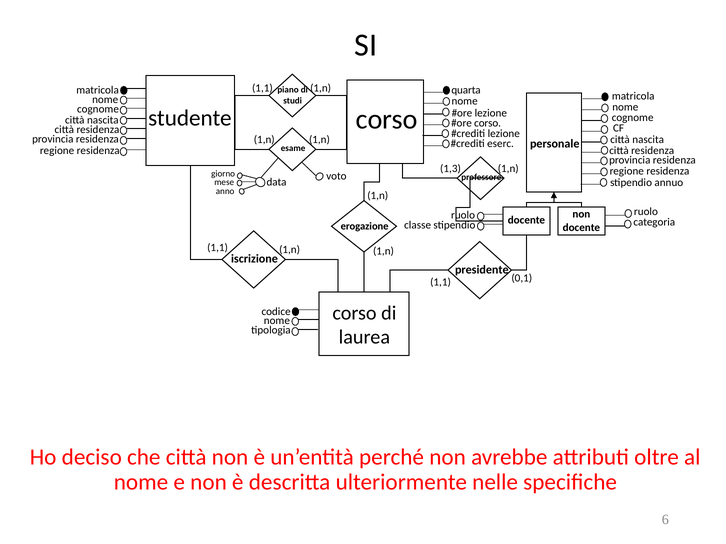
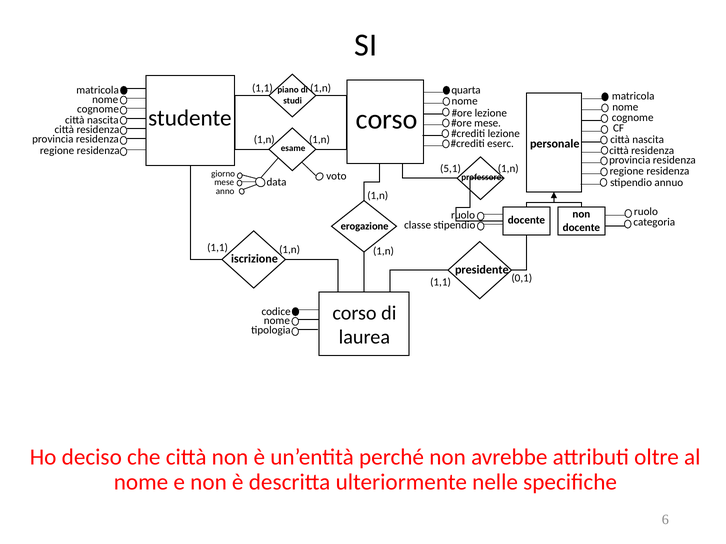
corso: corso -> mese (488, 123)
1,3: 1,3 -> 5,1 (450, 169)
